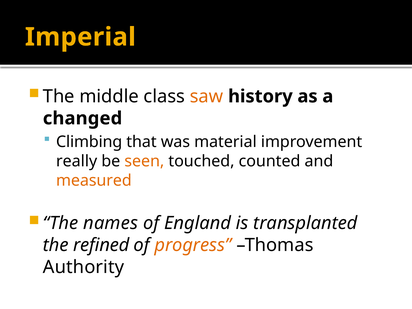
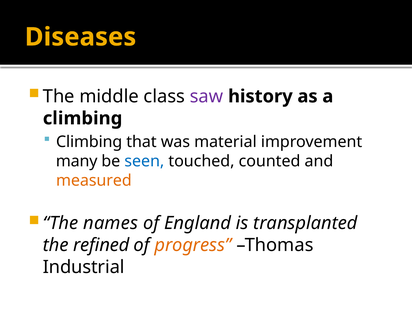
Imperial: Imperial -> Diseases (80, 37)
saw colour: orange -> purple (206, 96)
changed: changed -> climbing (83, 118)
really: really -> many (77, 161)
seen colour: orange -> blue (144, 161)
Authority: Authority -> Industrial (84, 267)
